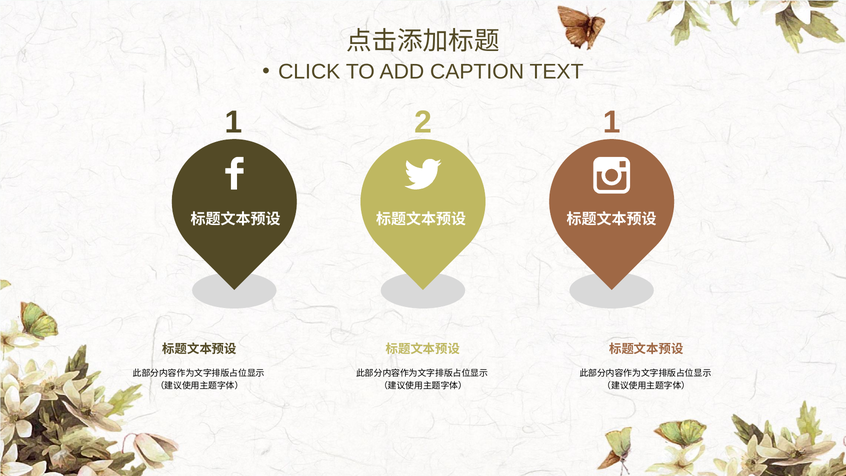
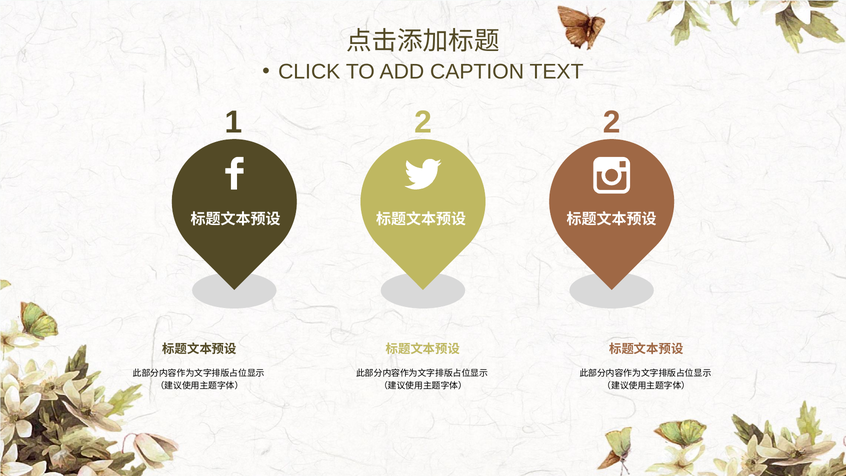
2 1: 1 -> 2 (612, 122)
